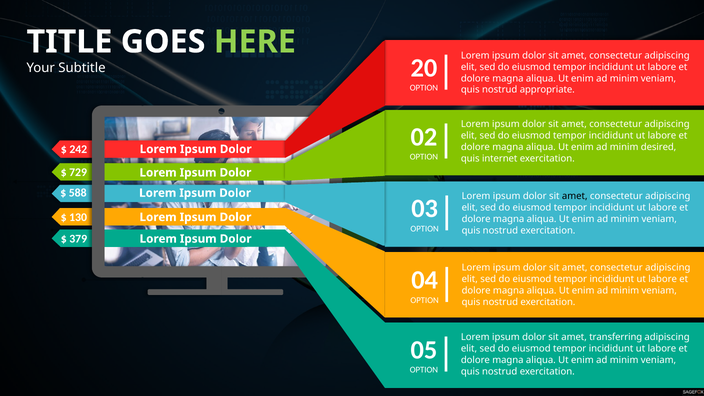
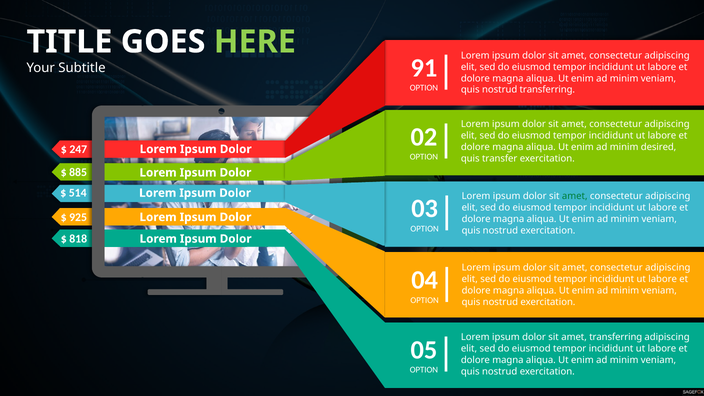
20: 20 -> 91 (424, 68)
nostrud appropriate: appropriate -> transferring (547, 90)
242: 242 -> 247 (78, 149)
internet: internet -> transfer (500, 159)
729: 729 -> 885 (78, 173)
588: 588 -> 514 (78, 193)
amet colour: black -> green (575, 196)
130: 130 -> 925 (78, 217)
379: 379 -> 818 (78, 239)
